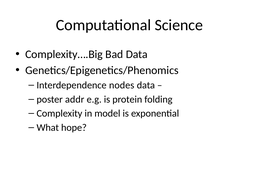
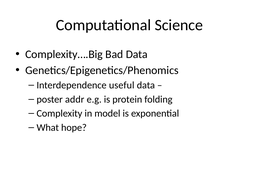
nodes: nodes -> useful (122, 85)
